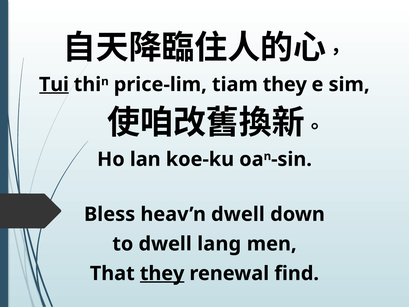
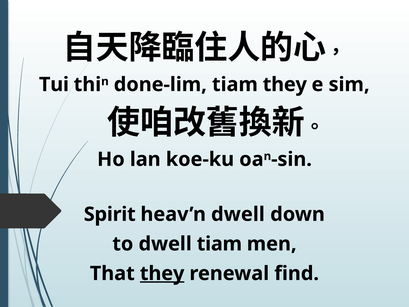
Tui underline: present -> none (54, 84)
price-lim: price-lim -> done-lim (160, 84)
Bless: Bless -> Spirit (110, 214)
dwell lang: lang -> tiam (219, 244)
